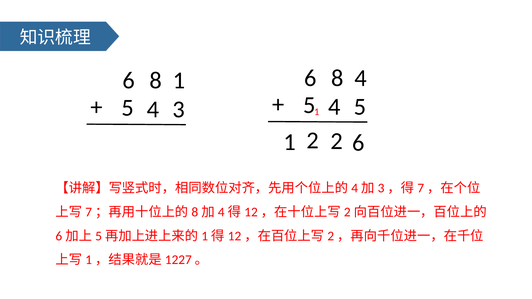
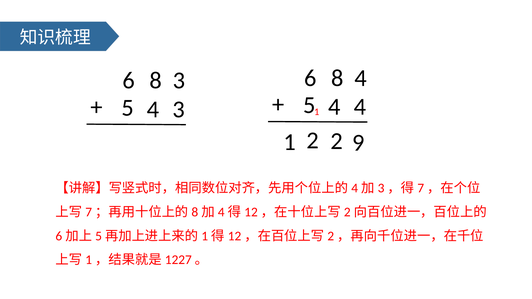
8 1: 1 -> 3 (179, 81)
4 5: 5 -> 4 (360, 107)
2 6: 6 -> 9 (358, 143)
